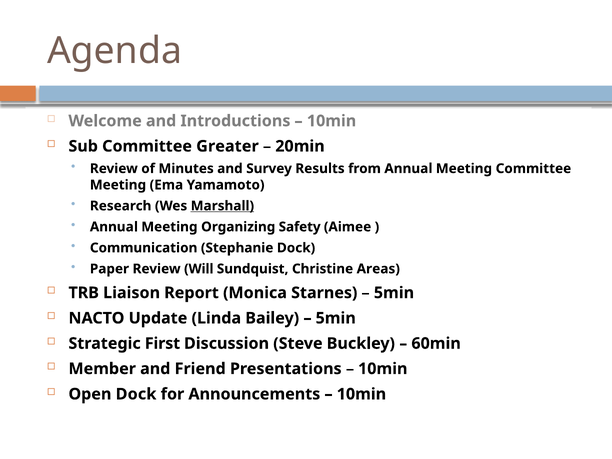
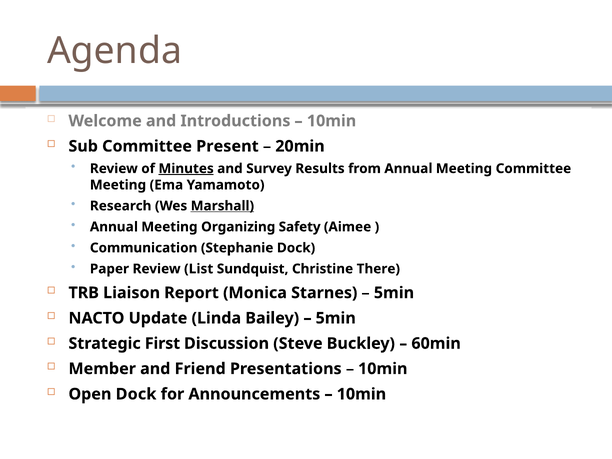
Greater: Greater -> Present (227, 146)
Minutes underline: none -> present (186, 169)
Will: Will -> List (199, 269)
Areas: Areas -> There (378, 269)
